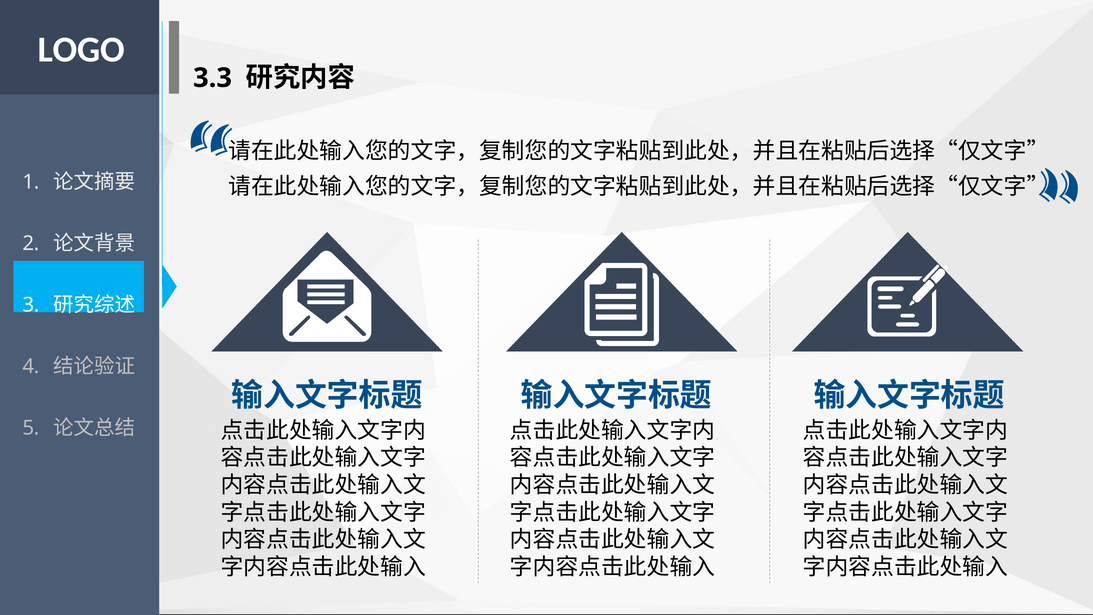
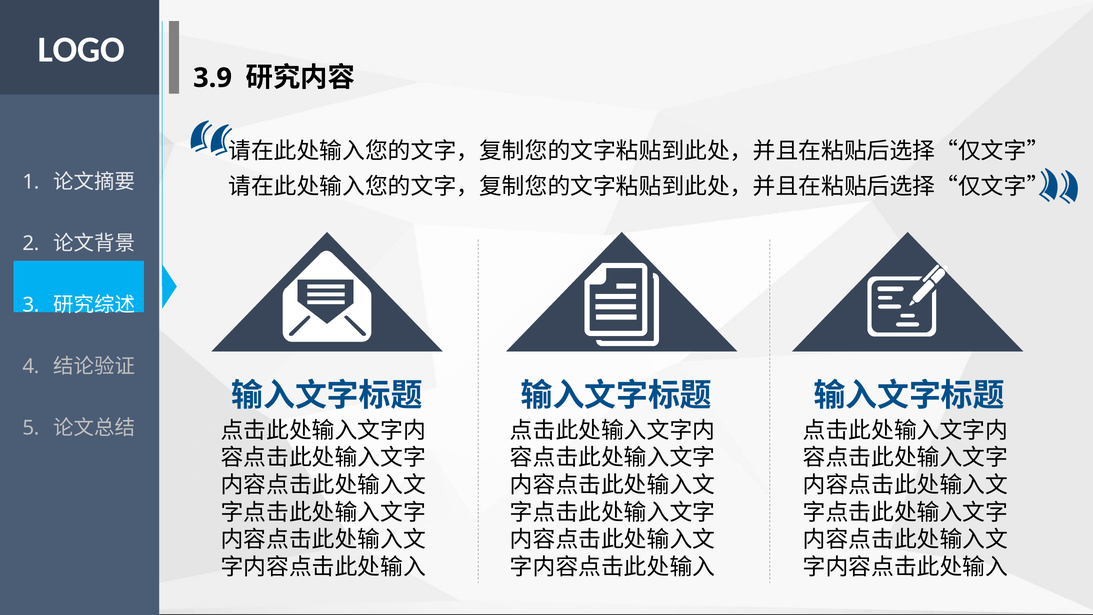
3.3: 3.3 -> 3.9 (213, 78)
